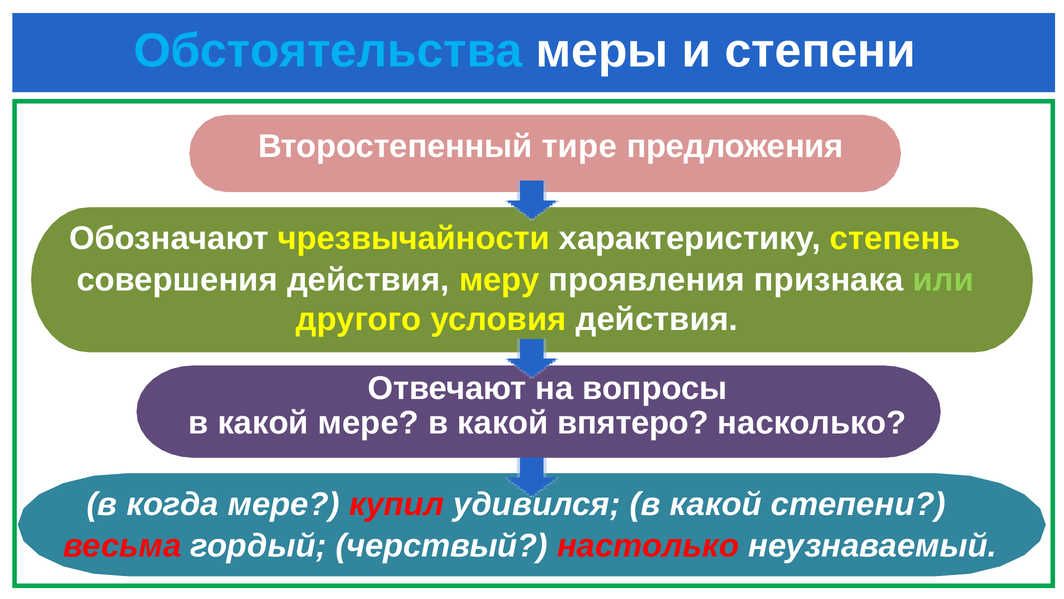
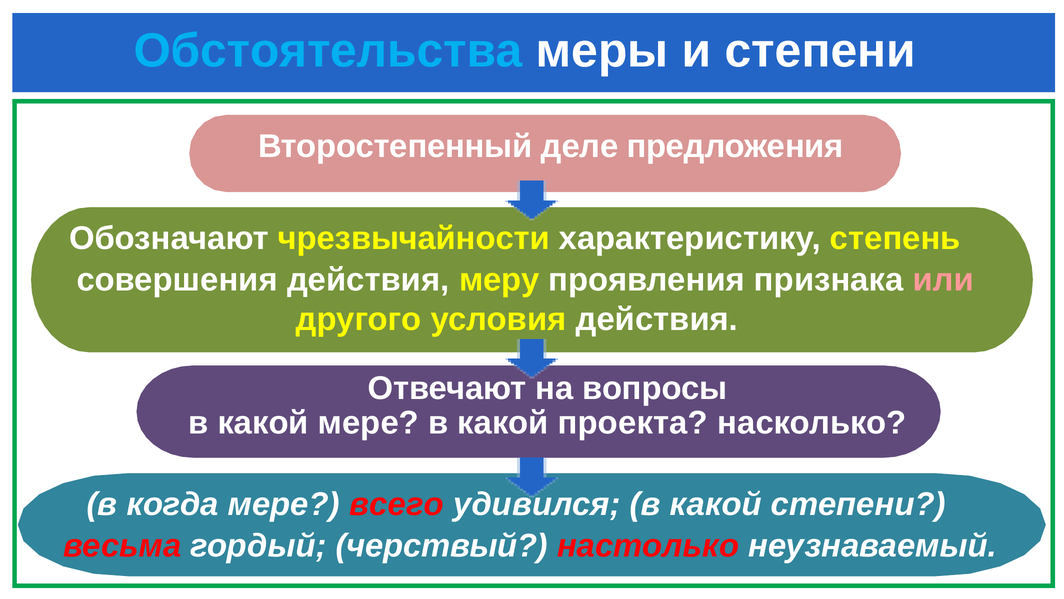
тире: тире -> деле (580, 146)
или colour: light green -> pink (943, 280)
впятеро: впятеро -> проекта (633, 423)
купил: купил -> всего (397, 504)
